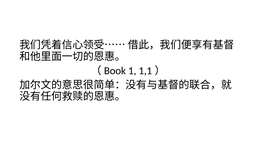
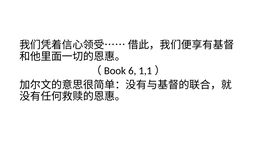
1: 1 -> 6 (132, 70)
